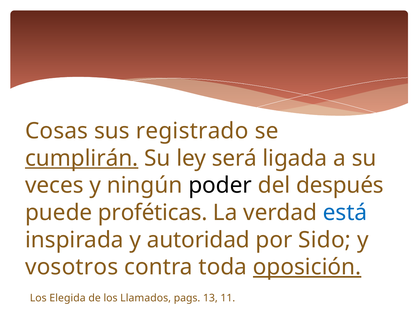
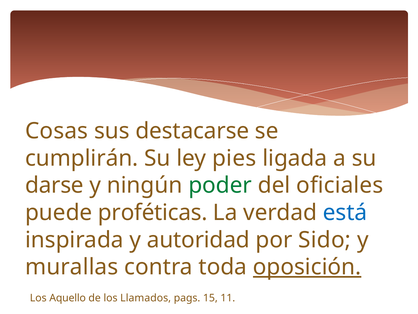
registrado: registrado -> destacarse (192, 131)
cumplirán underline: present -> none (82, 158)
será: será -> pies (234, 158)
veces: veces -> darse (54, 185)
poder colour: black -> green (220, 185)
después: después -> oficiales (340, 185)
vosotros: vosotros -> murallas (72, 267)
Elegida: Elegida -> Aquello (68, 298)
13: 13 -> 15 (210, 298)
